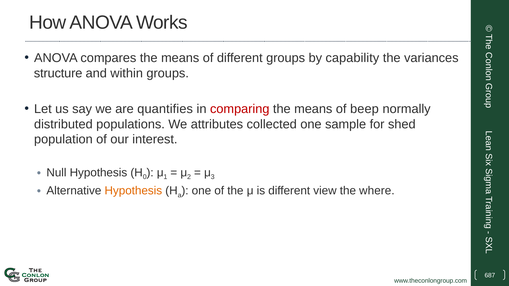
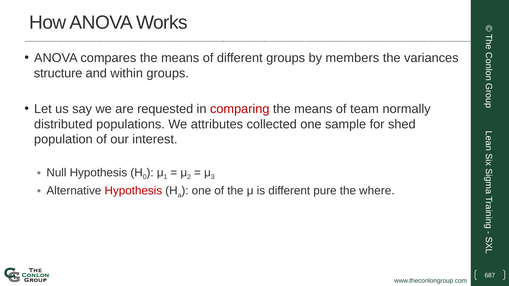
capability: capability -> members (352, 58)
quantifies: quantifies -> requested (165, 109)
beep: beep -> team (364, 109)
Hypothesis colour: orange -> red (133, 191)
view: view -> pure (325, 191)
